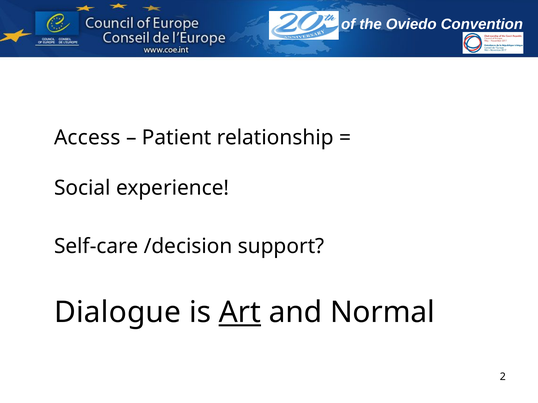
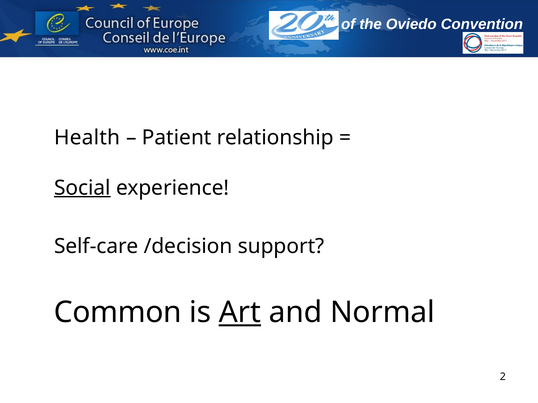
Access: Access -> Health (87, 138)
Social underline: none -> present (82, 188)
Dialogue: Dialogue -> Common (118, 313)
